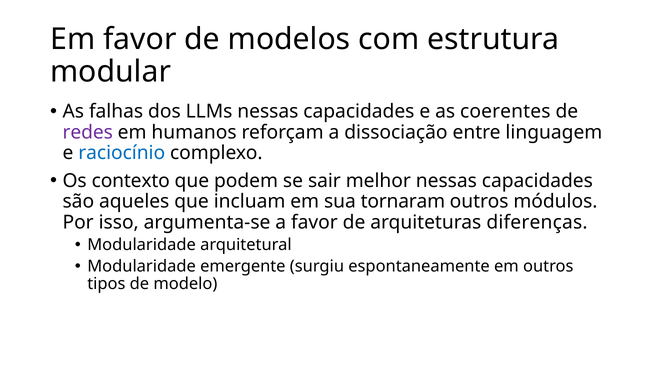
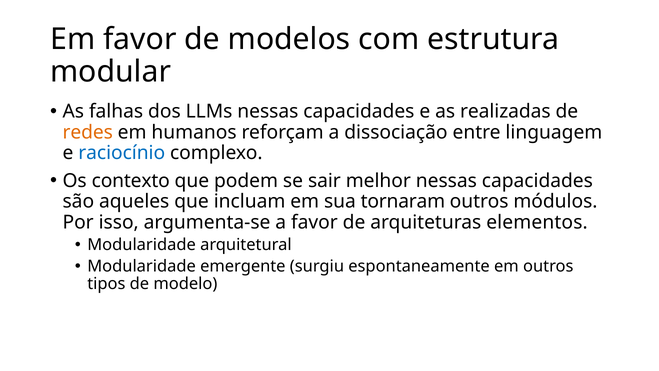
coerentes: coerentes -> realizadas (505, 111)
redes colour: purple -> orange (88, 132)
diferenças: diferenças -> elementos (537, 222)
